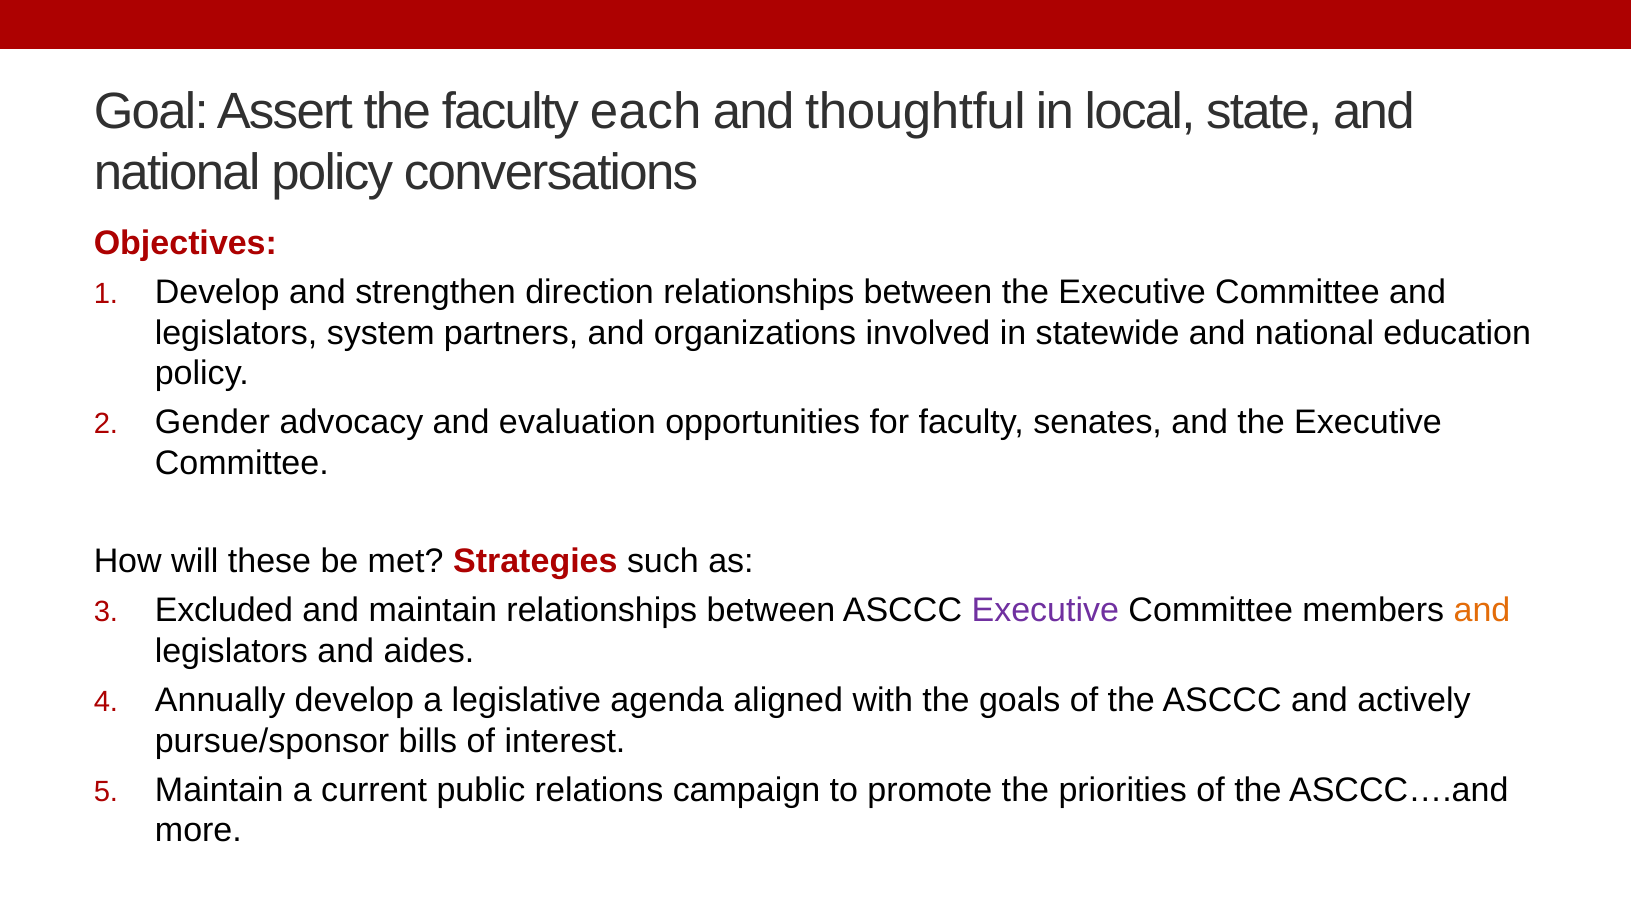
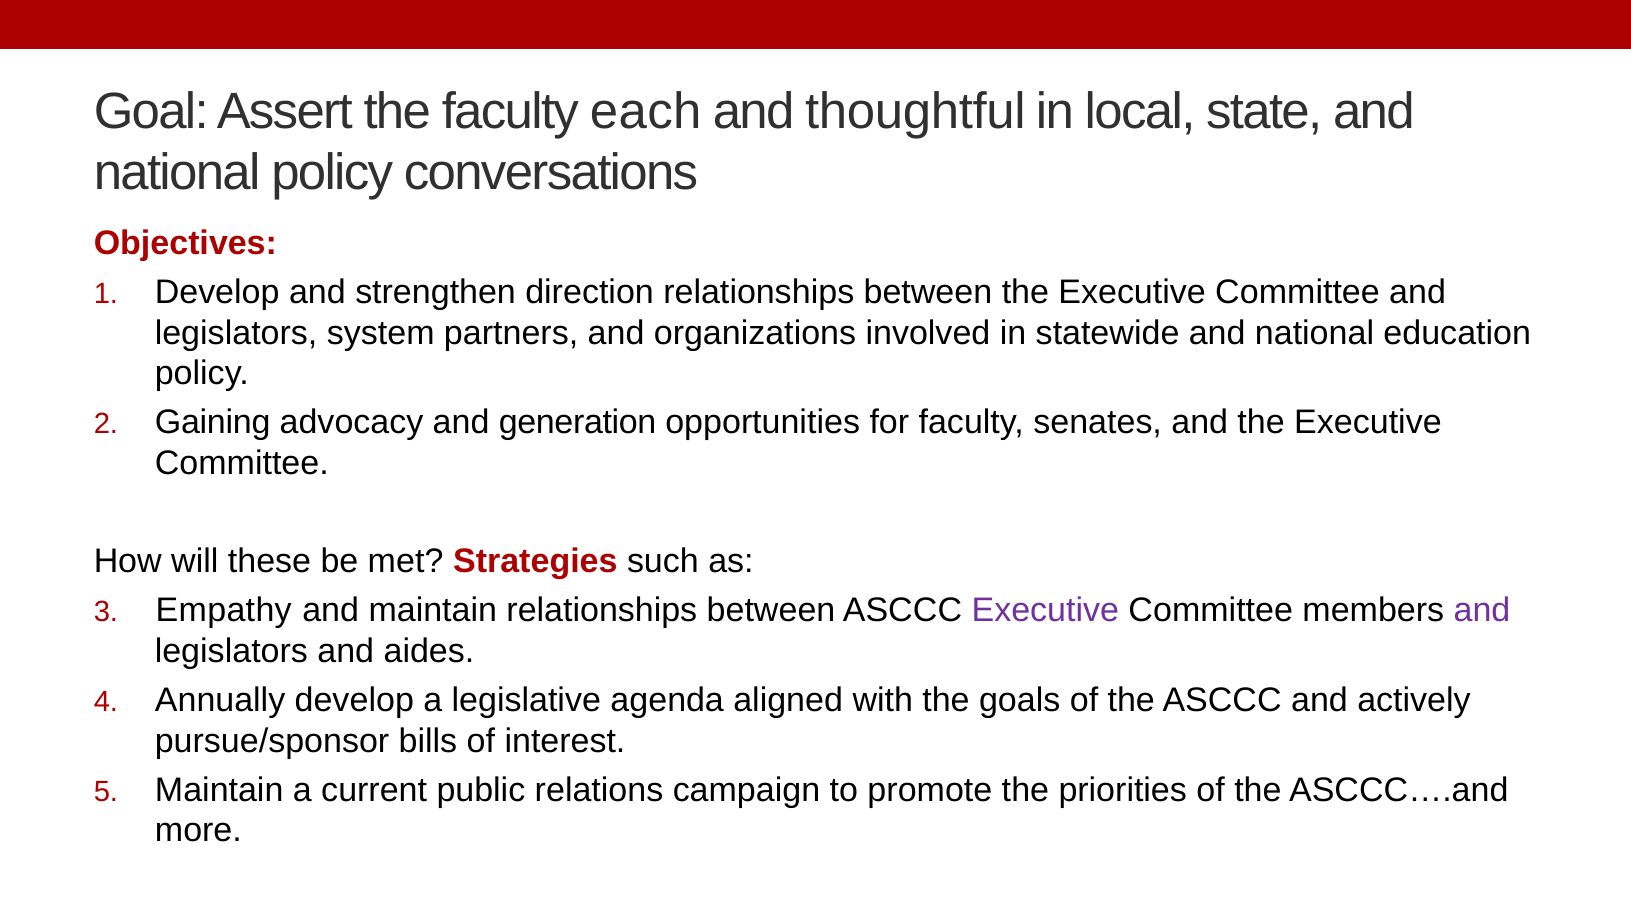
Gender: Gender -> Gaining (213, 422)
evaluation: evaluation -> generation (578, 422)
Excluded: Excluded -> Empathy (224, 610)
and colour: orange -> purple (1482, 610)
